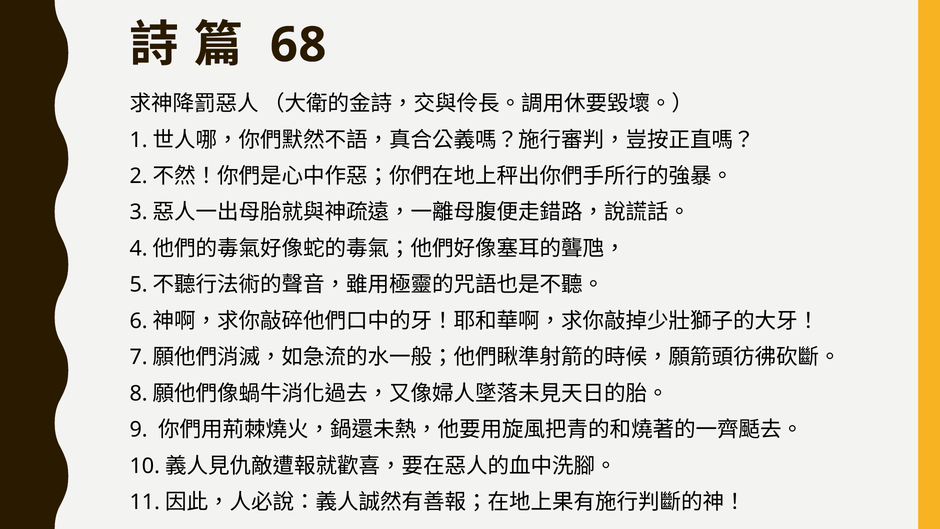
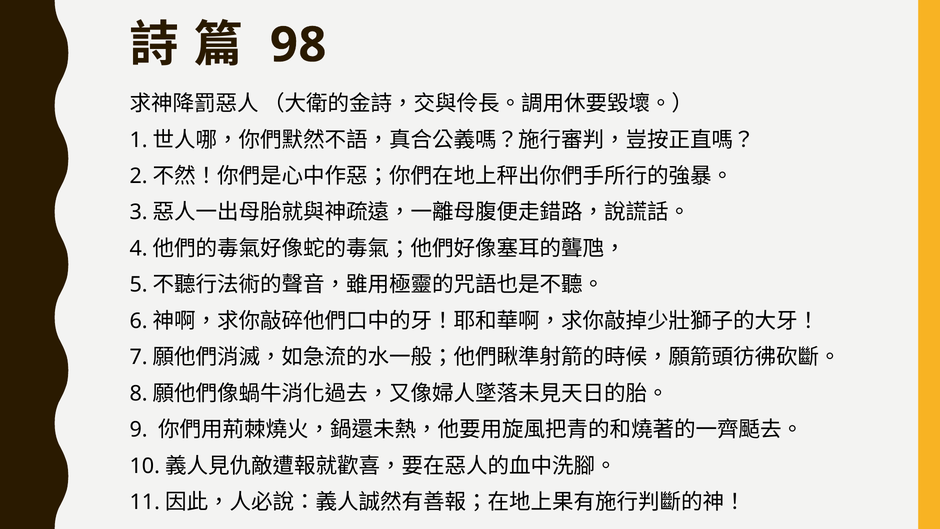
68: 68 -> 98 (298, 45)
